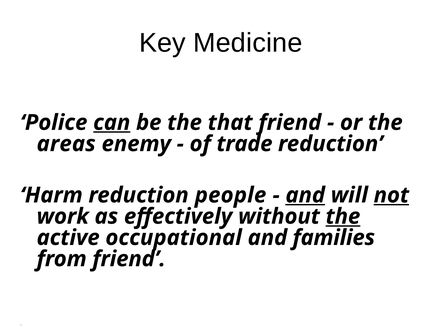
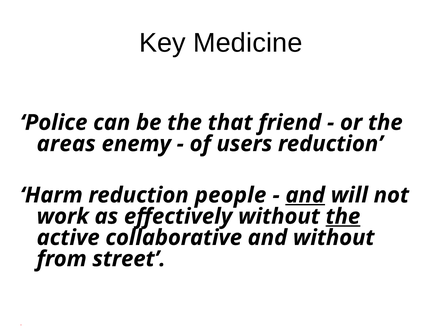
can underline: present -> none (112, 122)
trade: trade -> users (244, 144)
not underline: present -> none (391, 195)
occupational: occupational -> collaborative (174, 237)
and families: families -> without (334, 237)
from friend: friend -> street (129, 259)
